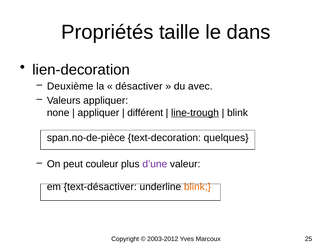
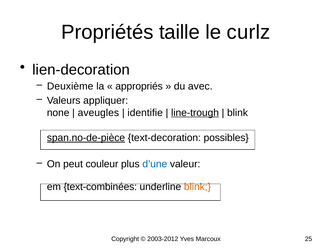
dans: dans -> curlz (249, 32)
désactiver: désactiver -> appropriés (139, 86)
appliquer: appliquer -> aveugles (98, 113)
différent: différent -> identifie (145, 113)
span.no-de-pièce underline: none -> present (86, 138)
quelques: quelques -> possibles (226, 138)
d’une colour: purple -> blue (155, 164)
text-désactiver: text-désactiver -> text-combinées (100, 187)
